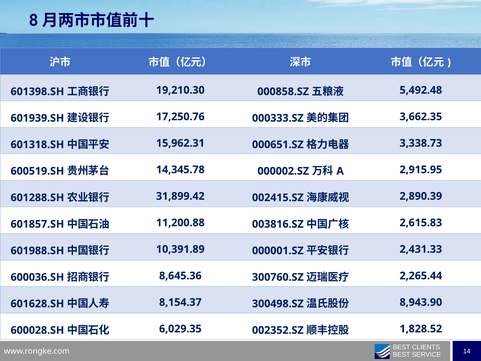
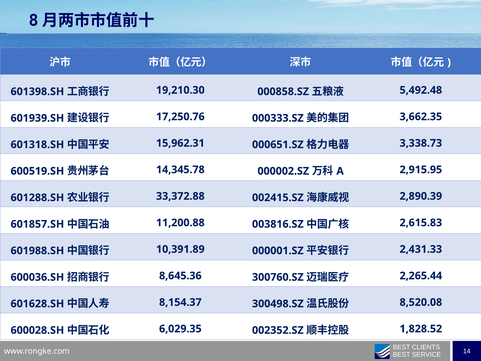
31,899.42: 31,899.42 -> 33,372.88 (180, 196)
8,943.90: 8,943.90 -> 8,520.08 (421, 302)
